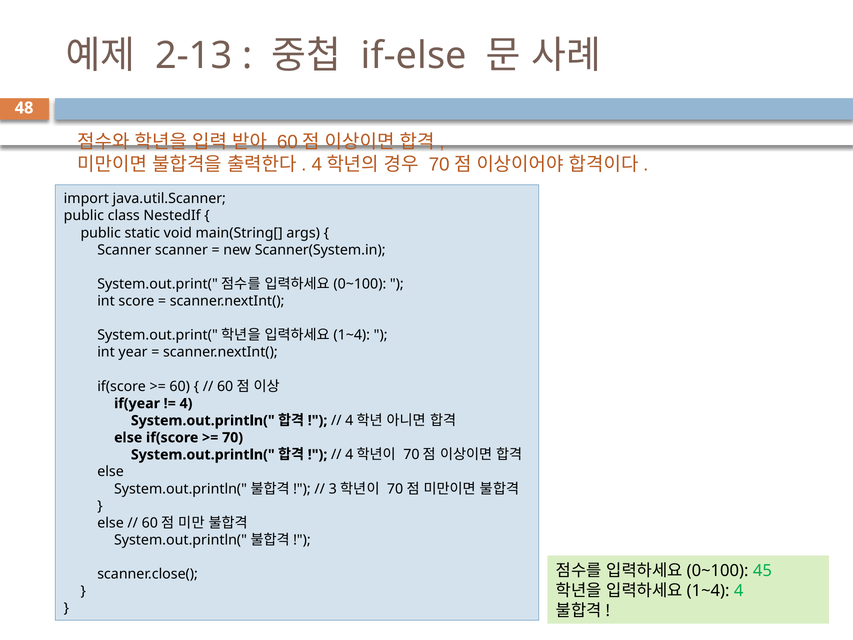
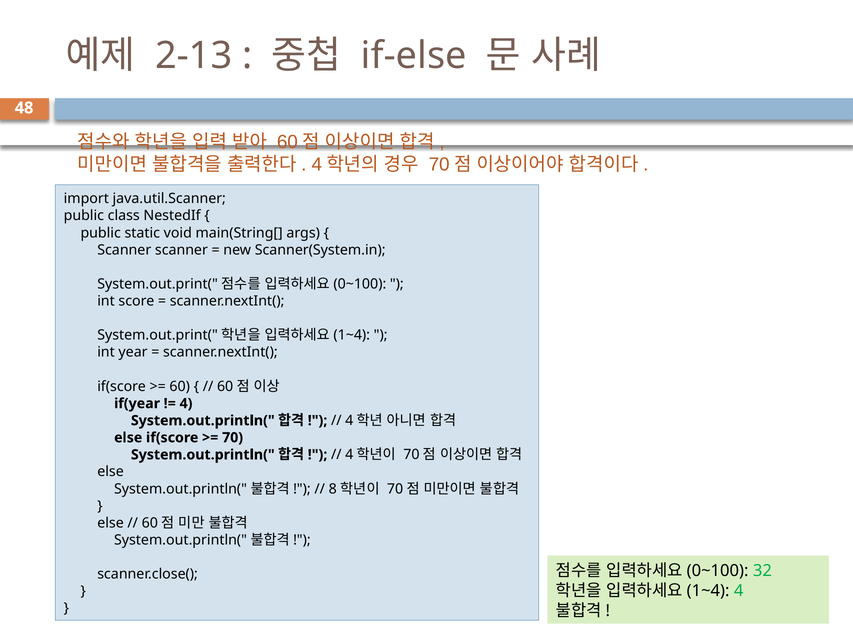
3: 3 -> 8 (333, 489)
45: 45 -> 32 (762, 571)
